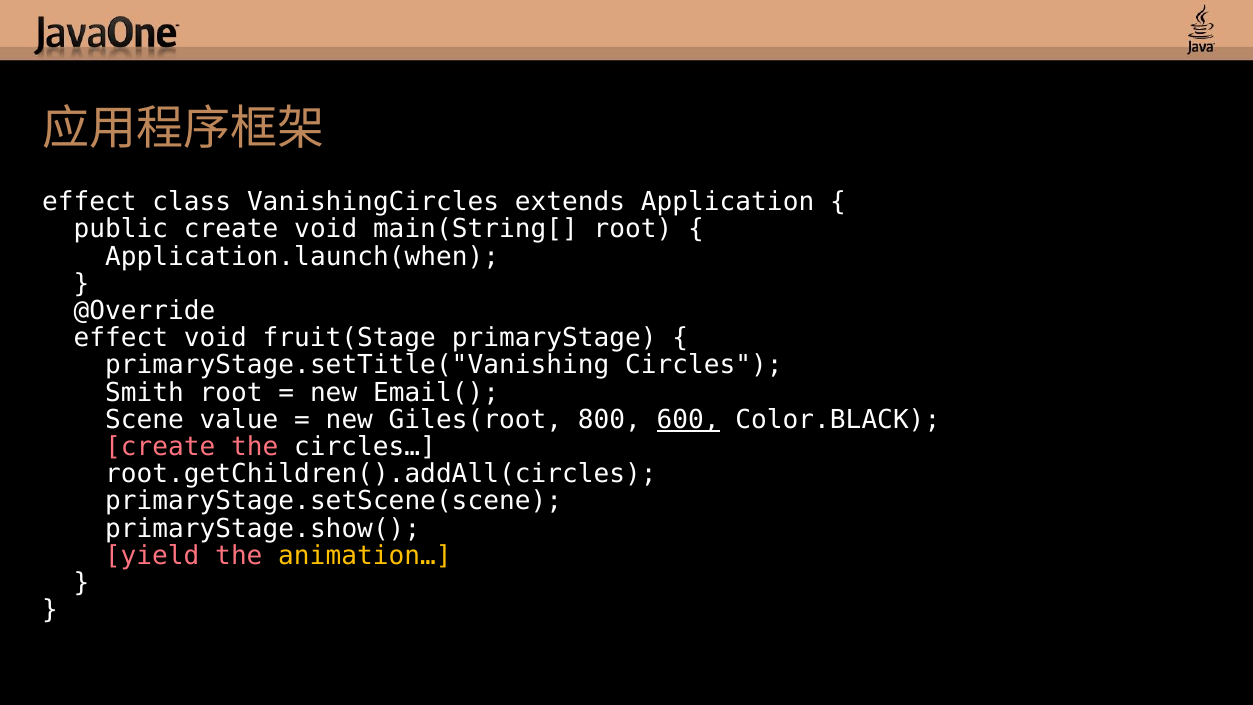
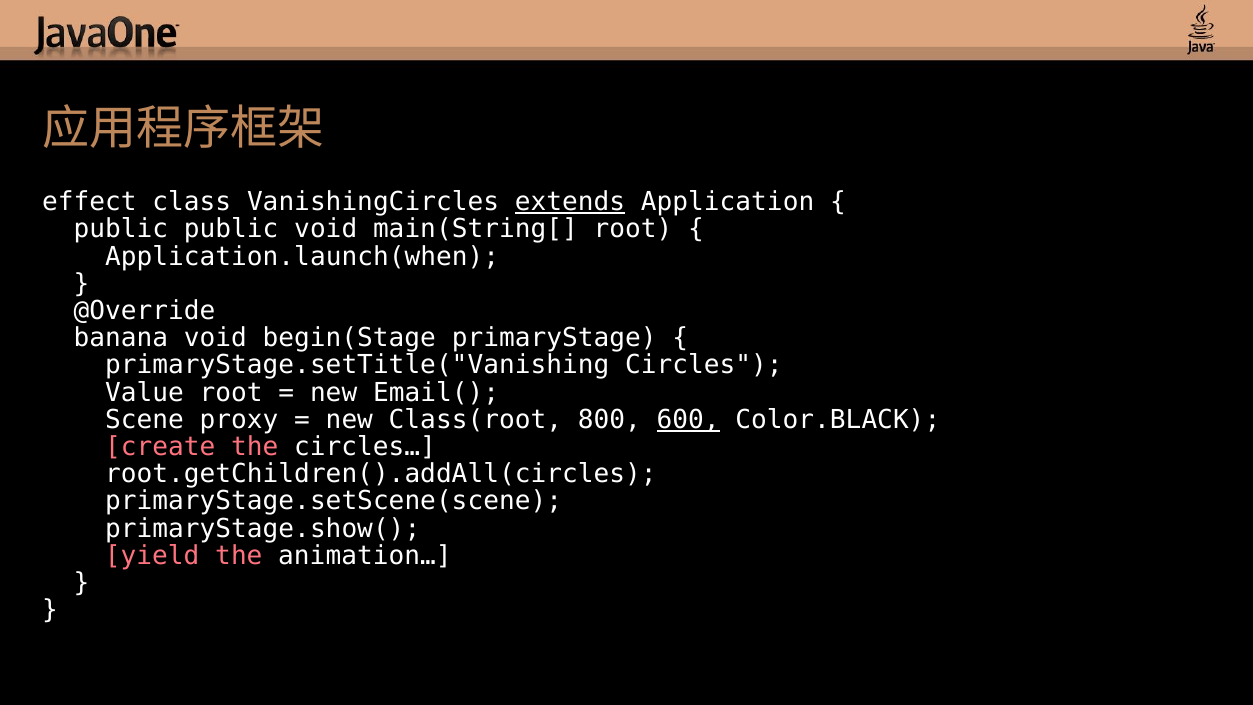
extends underline: none -> present (570, 202)
public create: create -> public (231, 229)
effect: effect -> banana (121, 338)
fruit(Stage: fruit(Stage -> begin(Stage (349, 338)
Smith: Smith -> Value (145, 392)
value: value -> proxy (239, 420)
Giles(root: Giles(root -> Class(root (475, 420)
animation… colour: yellow -> white (365, 556)
